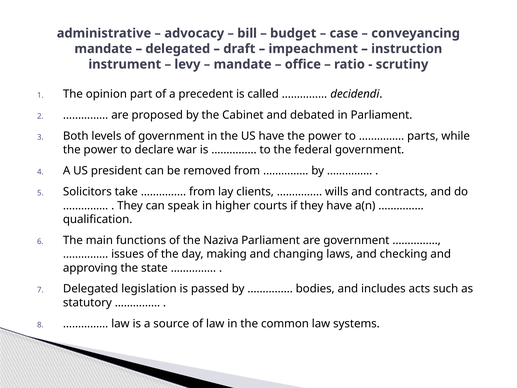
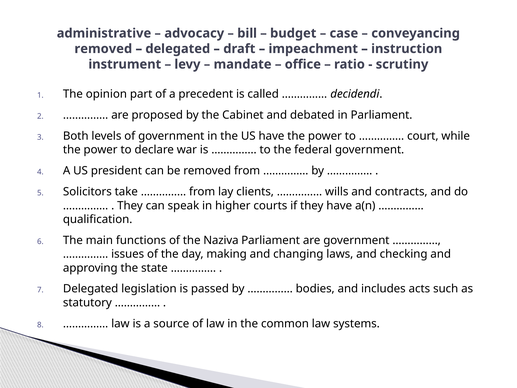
mandate: mandate -> removed (103, 49)
parts: parts -> court (423, 136)
